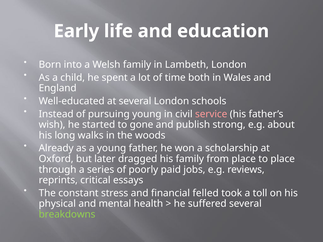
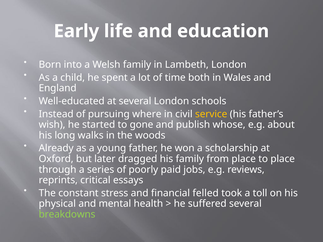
pursuing young: young -> where (147, 114)
service colour: pink -> yellow (211, 114)
strong: strong -> whose (229, 125)
